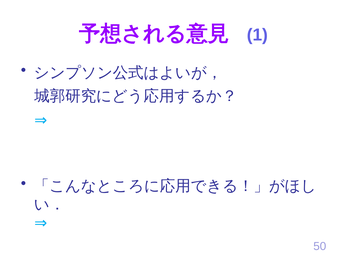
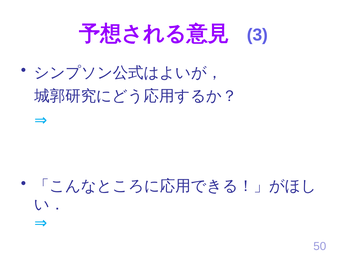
1: 1 -> 3 (257, 35)
